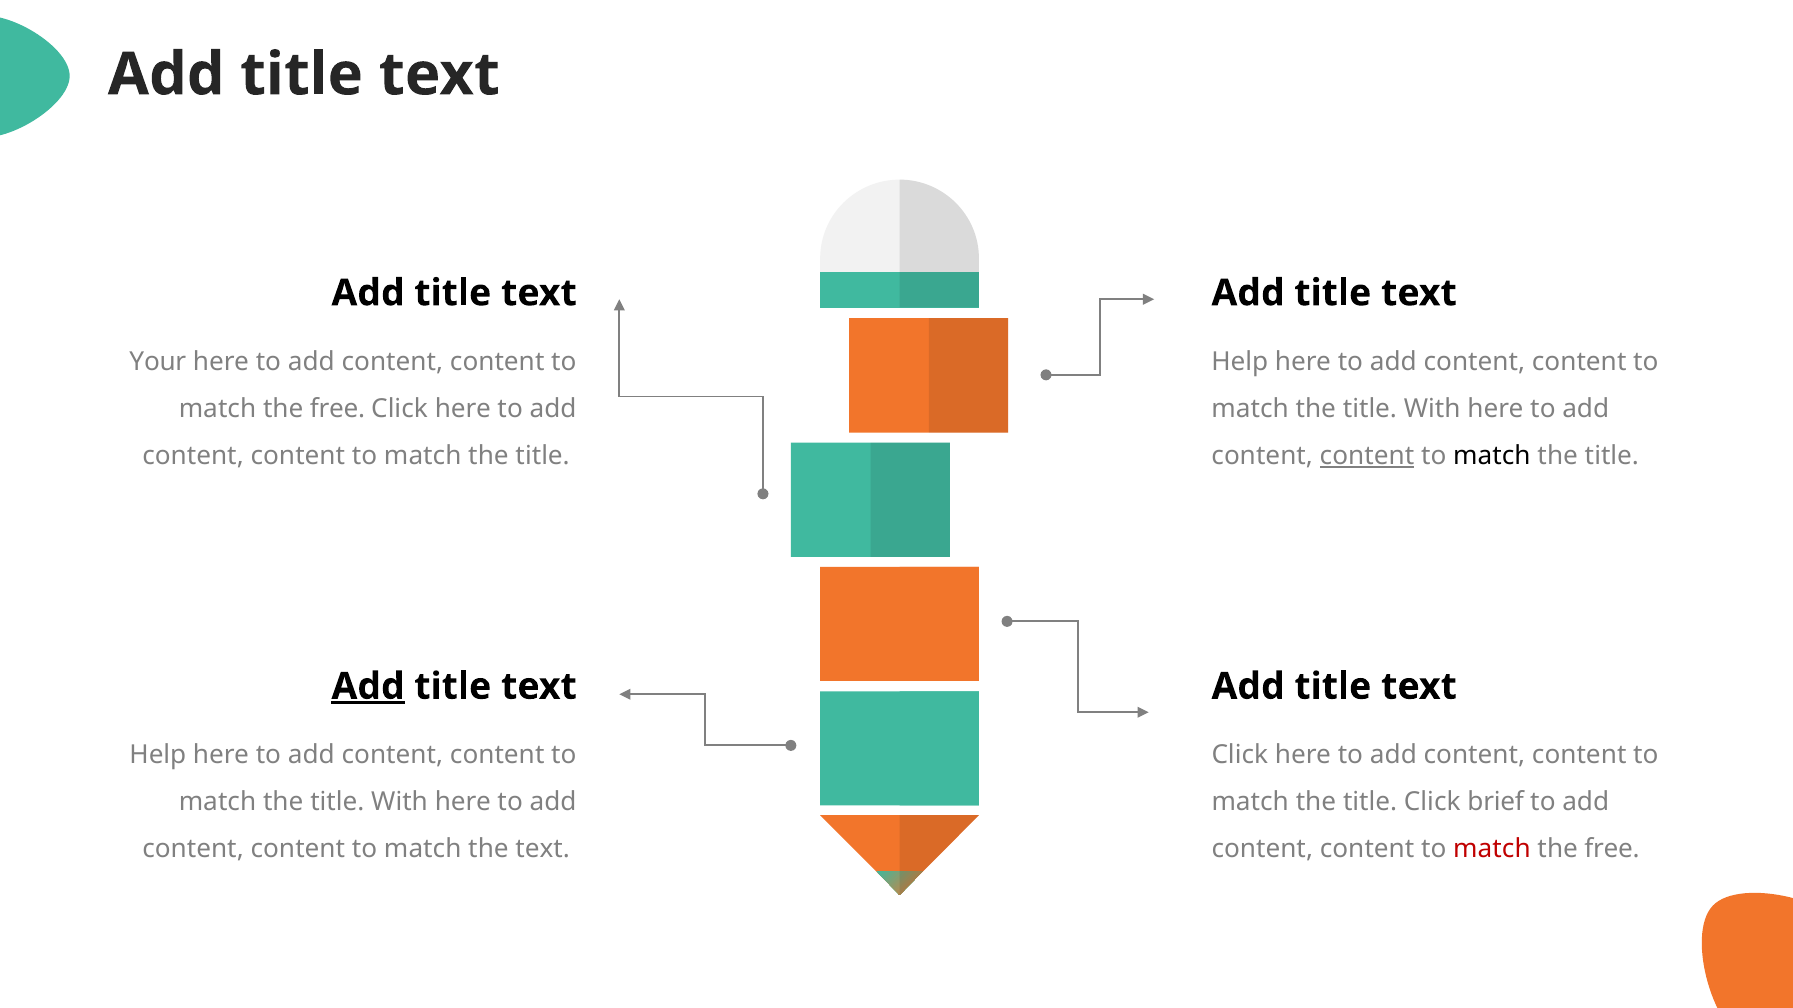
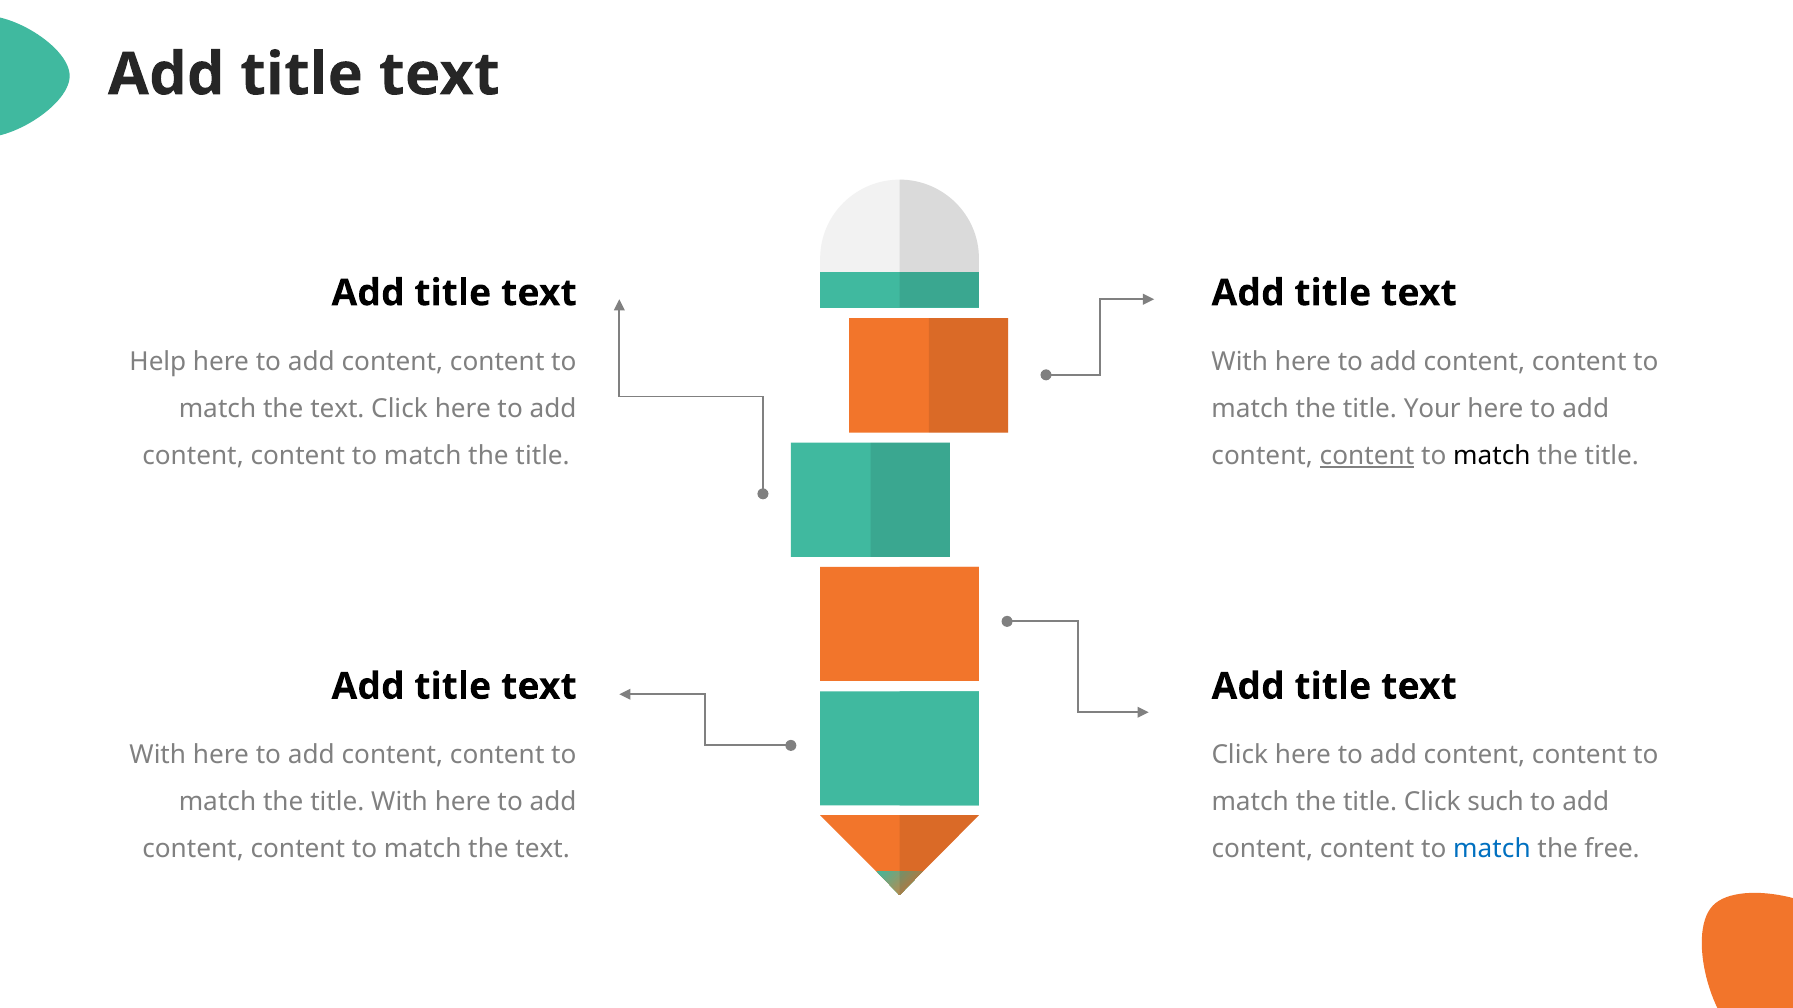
Your: Your -> Help (158, 362)
Help: Help -> With (1240, 362)
free: free -> text (337, 409)
With: With -> Your (1432, 409)
Add underline: present -> none (368, 687)
Help: Help -> With (158, 755)
brief: brief -> such (1496, 802)
match colour: red -> blue (1492, 849)
